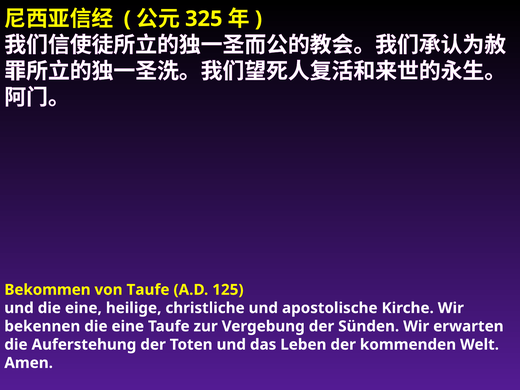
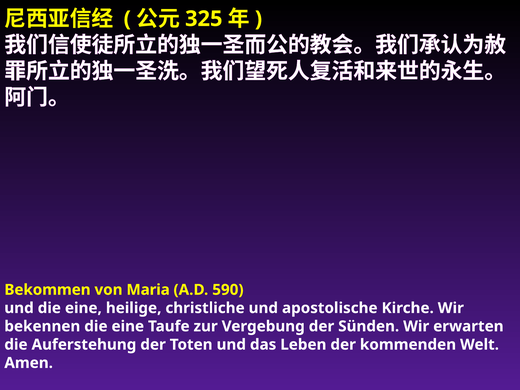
von Taufe: Taufe -> Maria (148, 290)
125: 125 -> 590 (228, 290)
